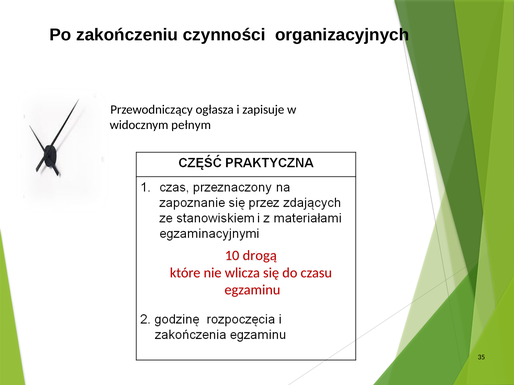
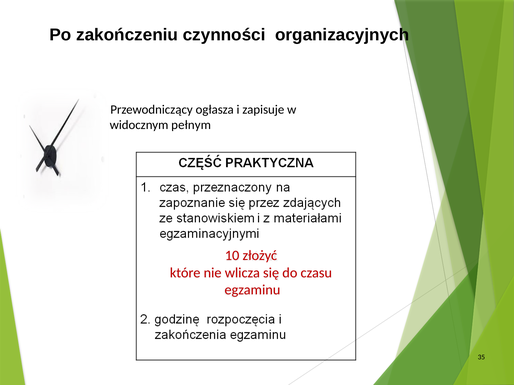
drogą: drogą -> złożyć (260, 256)
